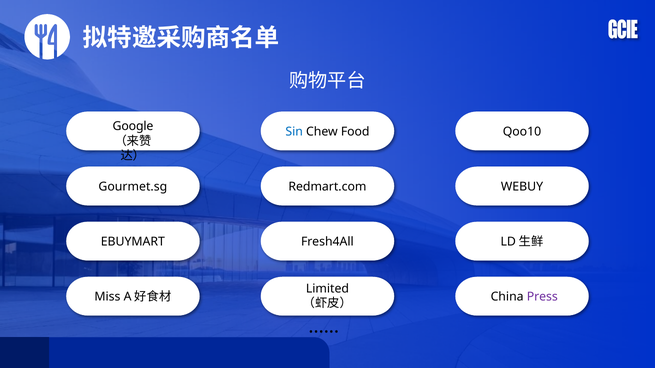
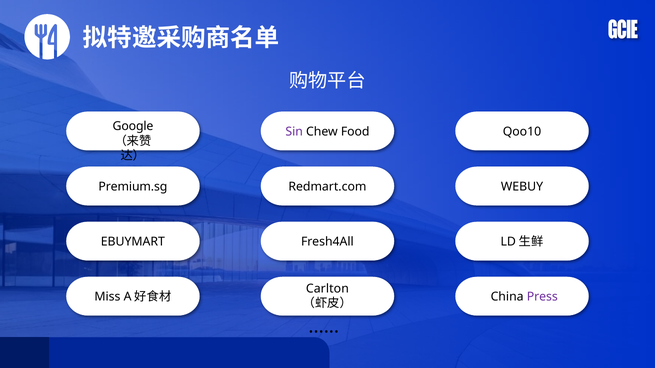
Sin colour: blue -> purple (294, 132)
Gourmet.sg: Gourmet.sg -> Premium.sg (133, 187)
Limited: Limited -> Carlton (327, 289)
